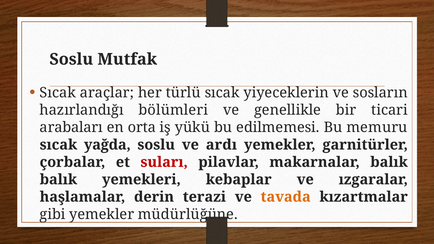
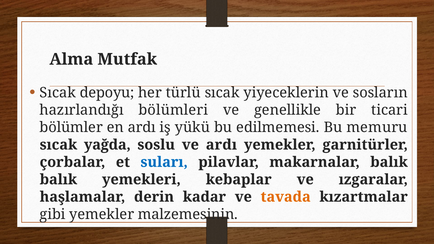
Soslu: Soslu -> Alma (71, 59)
araçlar: araçlar -> depoyu (107, 93)
arabaları: arabaları -> bölümler (71, 127)
en orta: orta -> ardı (142, 127)
suları colour: red -> blue (164, 162)
terazi: terazi -> kadar (204, 197)
müdürlüğüne: müdürlüğüne -> malzemesinin (188, 214)
